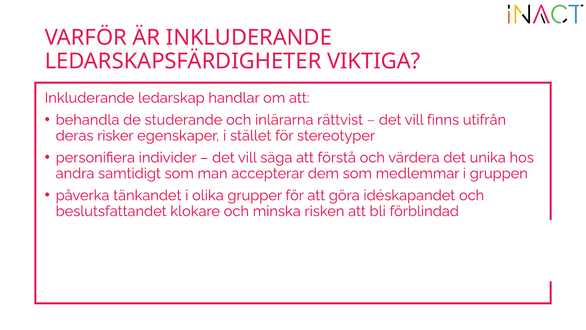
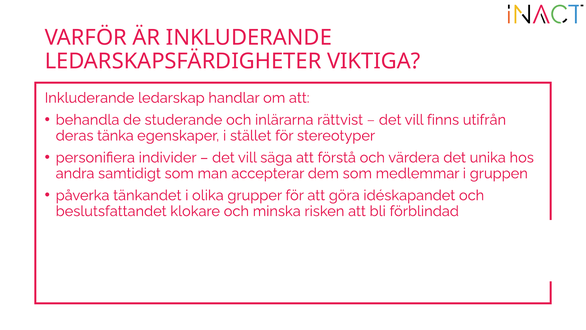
risker: risker -> tänka (115, 136)
